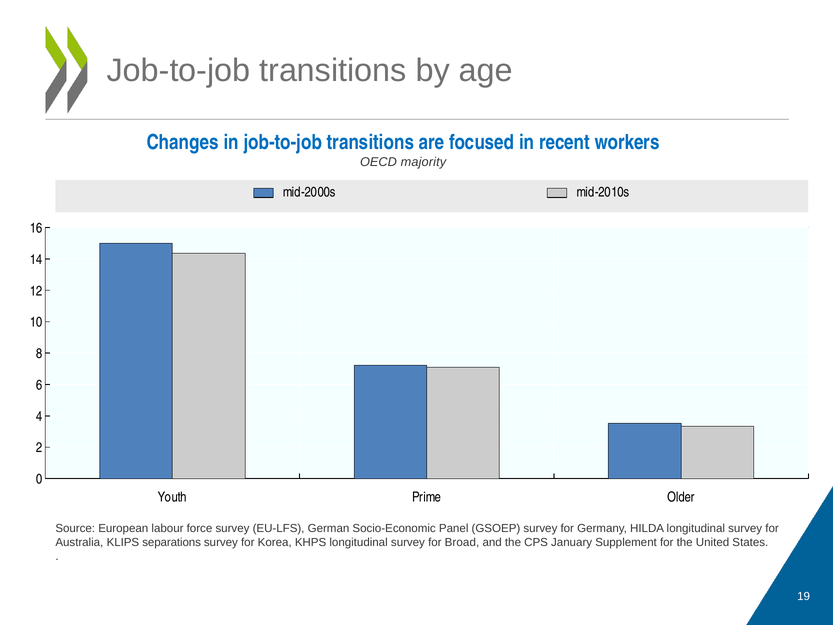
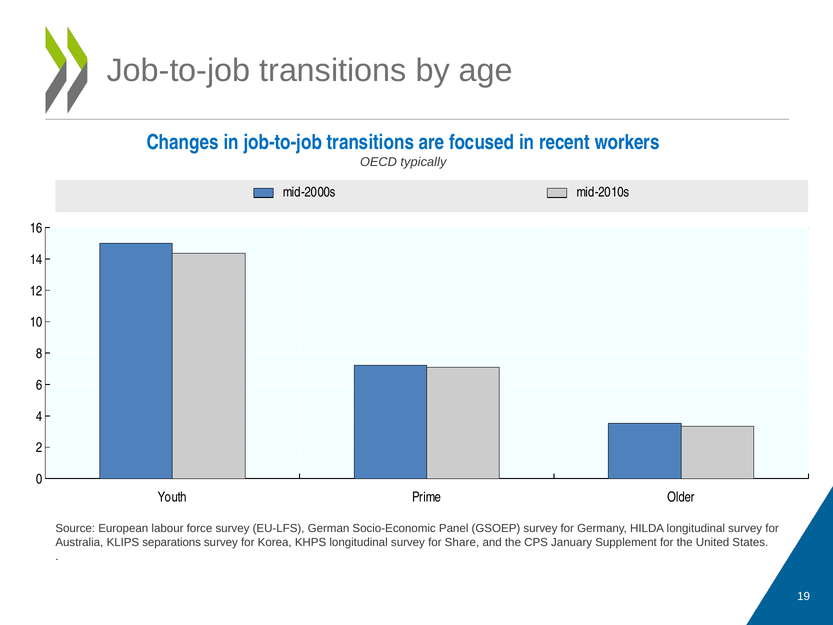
majority: majority -> typically (423, 162)
Broad: Broad -> Share (462, 542)
